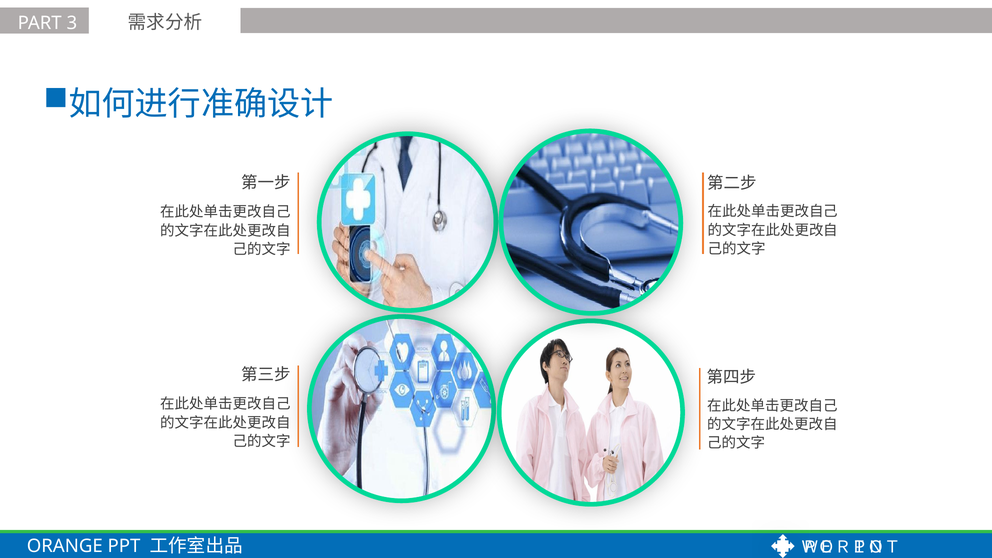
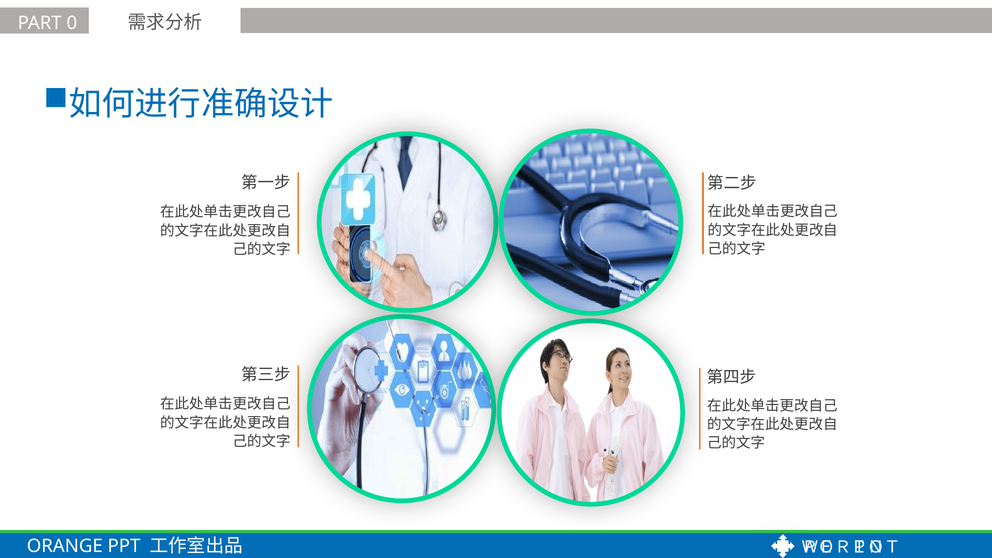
3: 3 -> 0 (72, 23)
